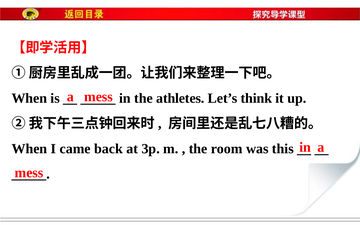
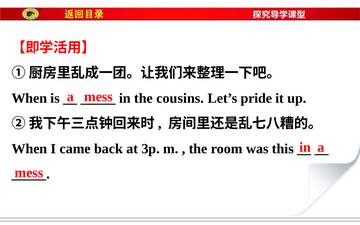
athletes: athletes -> cousins (180, 98)
think: think -> pride (256, 98)
